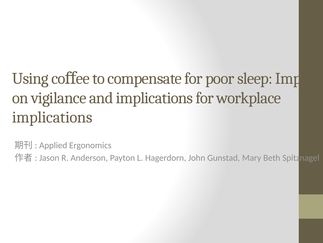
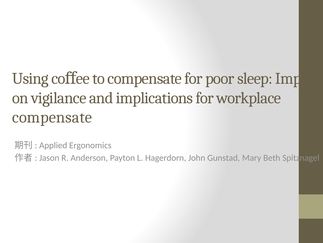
implications: implications -> compensate (52, 117)
